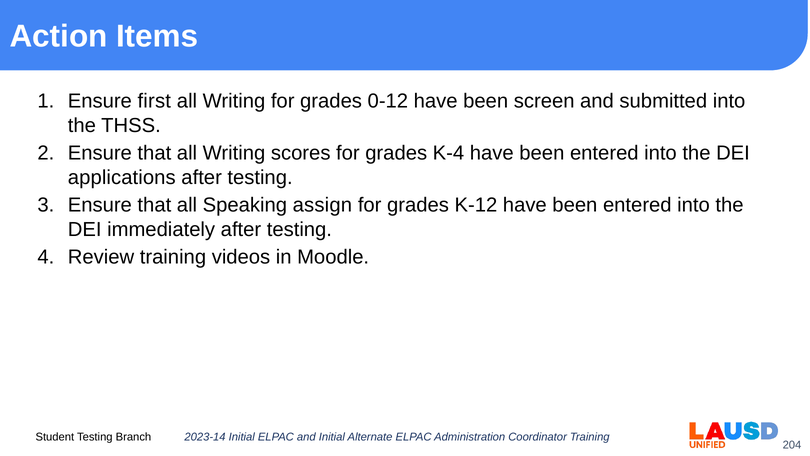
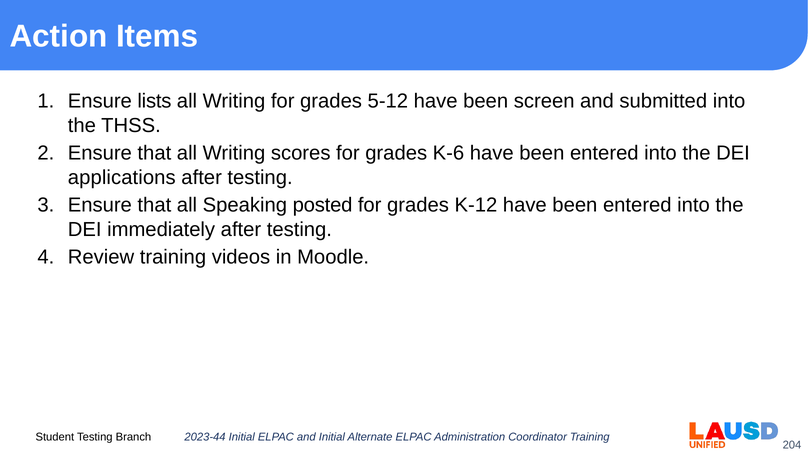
first: first -> lists (154, 101)
0-12: 0-12 -> 5-12 (388, 101)
K-4: K-4 -> K-6 (448, 153)
assign: assign -> posted (323, 205)
2023-14: 2023-14 -> 2023-44 (205, 437)
